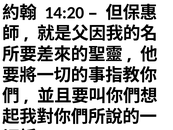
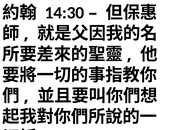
14:20: 14:20 -> 14:30 (64, 13)
